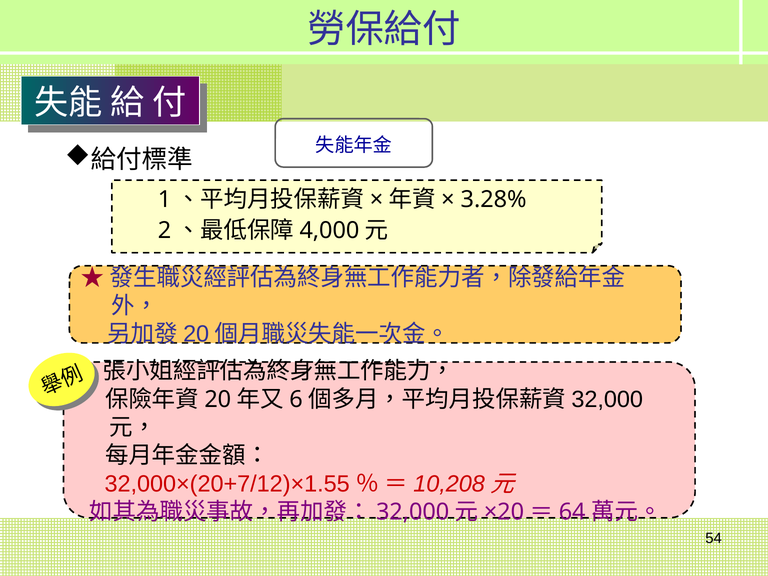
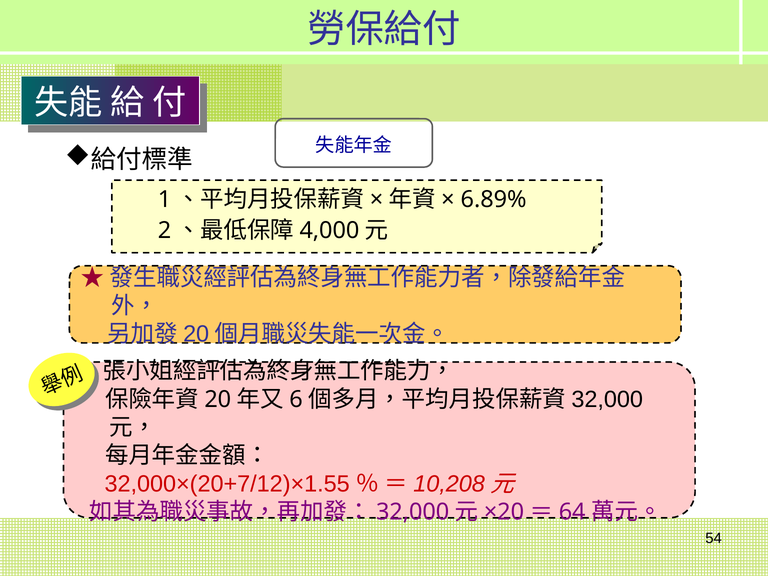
3.28%: 3.28% -> 6.89% (494, 199)
